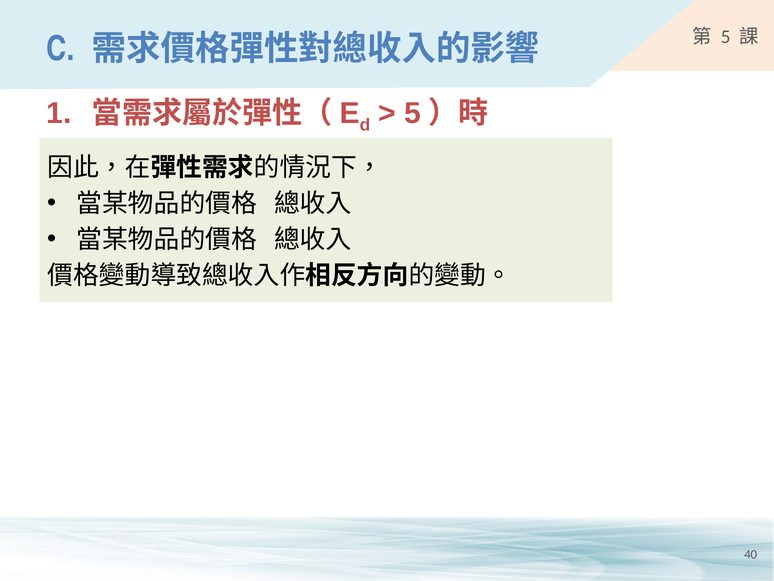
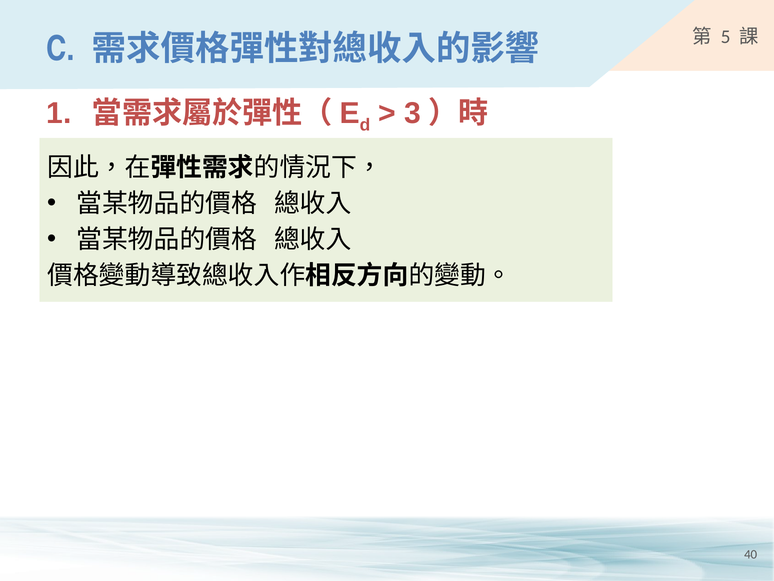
5: 5 -> 3 (413, 113)
